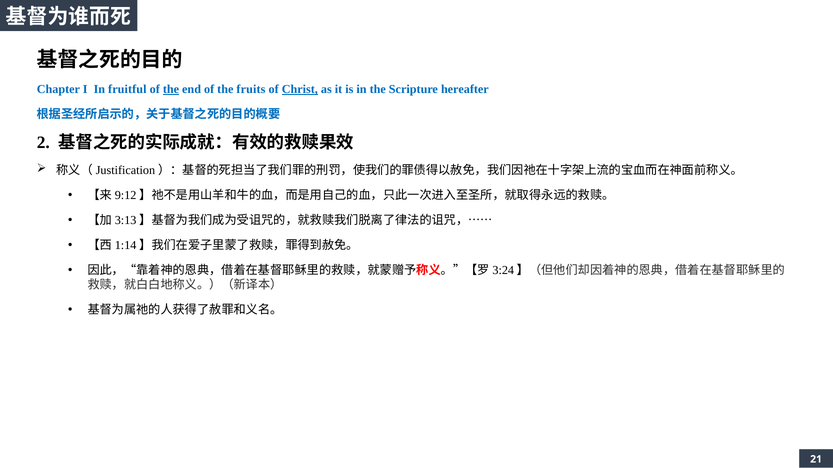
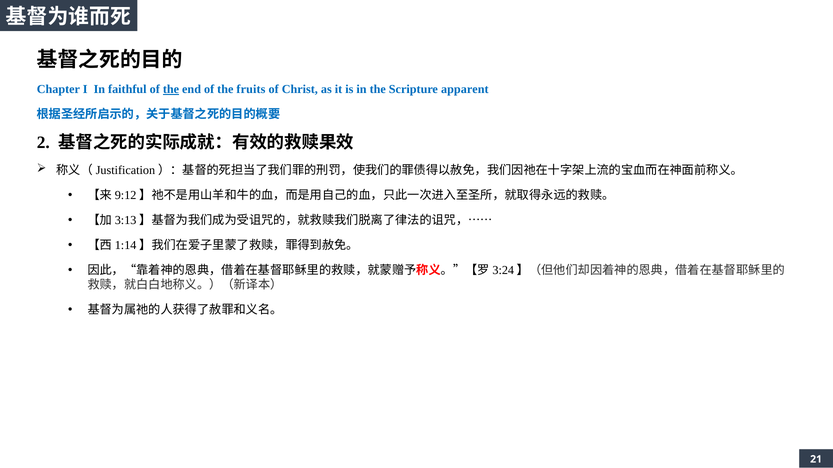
fruitful: fruitful -> faithful (127, 89)
Christ underline: present -> none (300, 89)
hereafter: hereafter -> apparent (465, 89)
